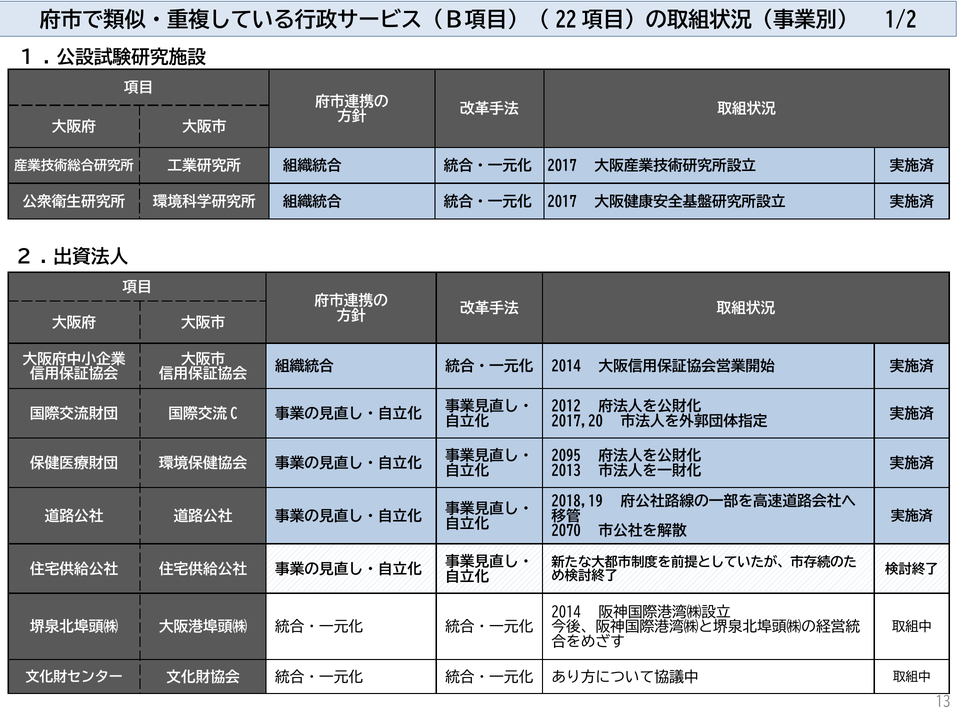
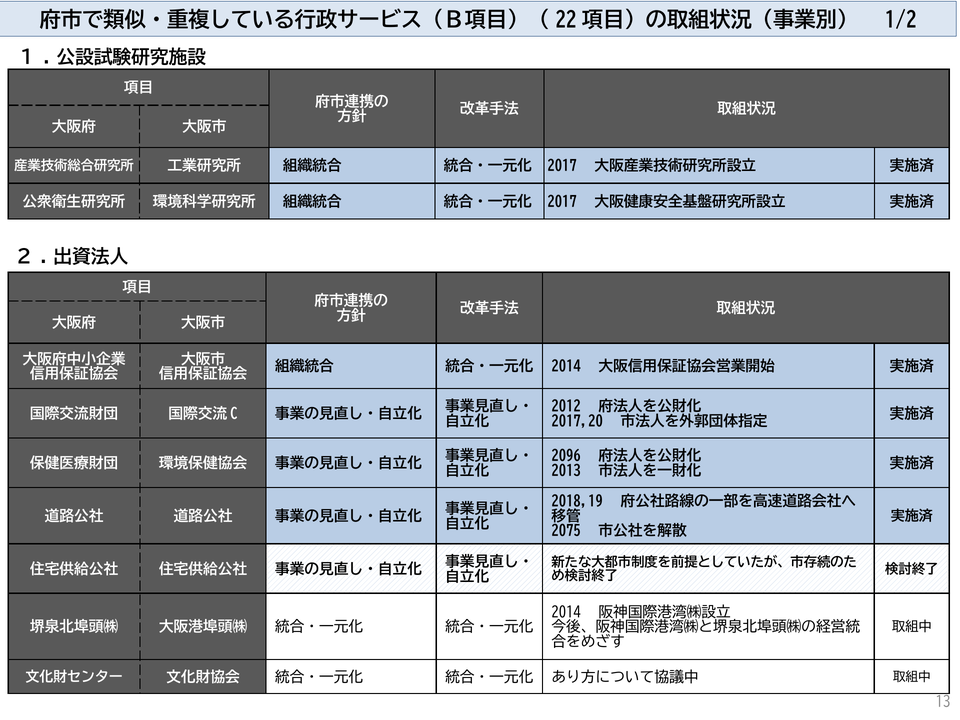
2095: 2095 -> 2096 (566, 456)
2070: 2070 -> 2075 (566, 531)
